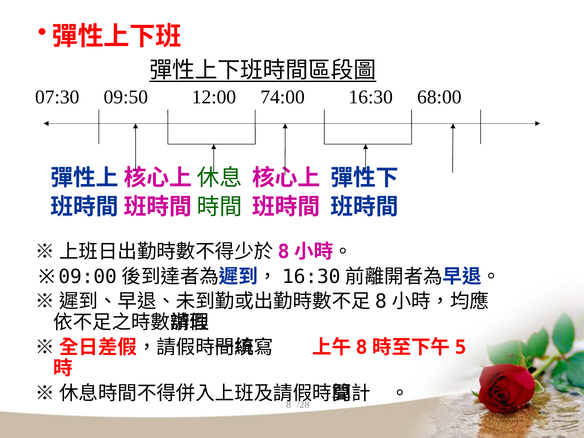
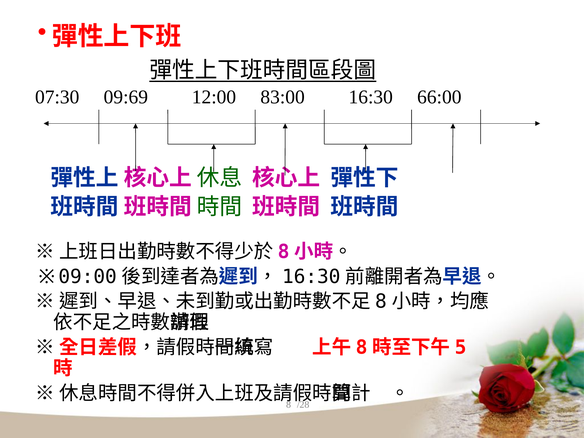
09:50: 09:50 -> 09:69 (126, 97)
74:00: 74:00 -> 83:00 (283, 97)
68:00: 68:00 -> 66:00 (439, 97)
